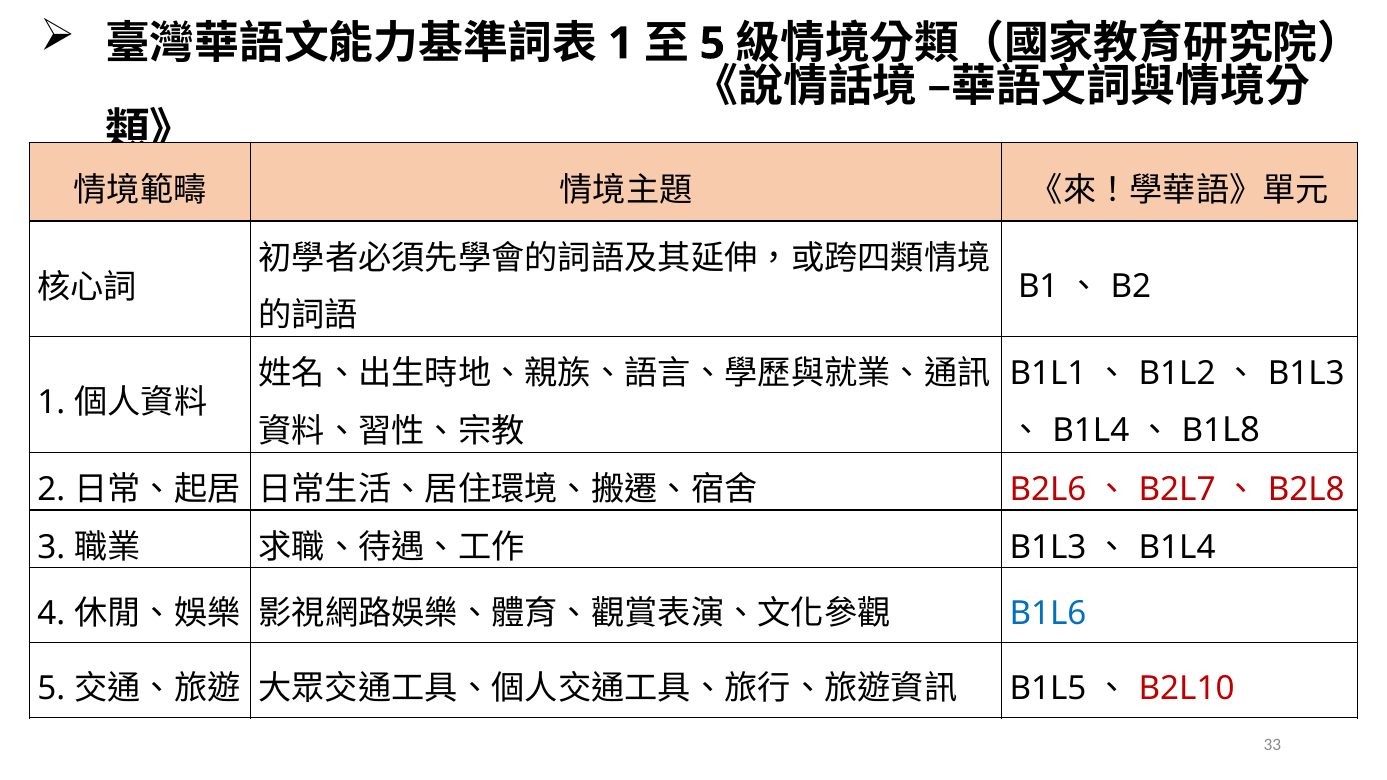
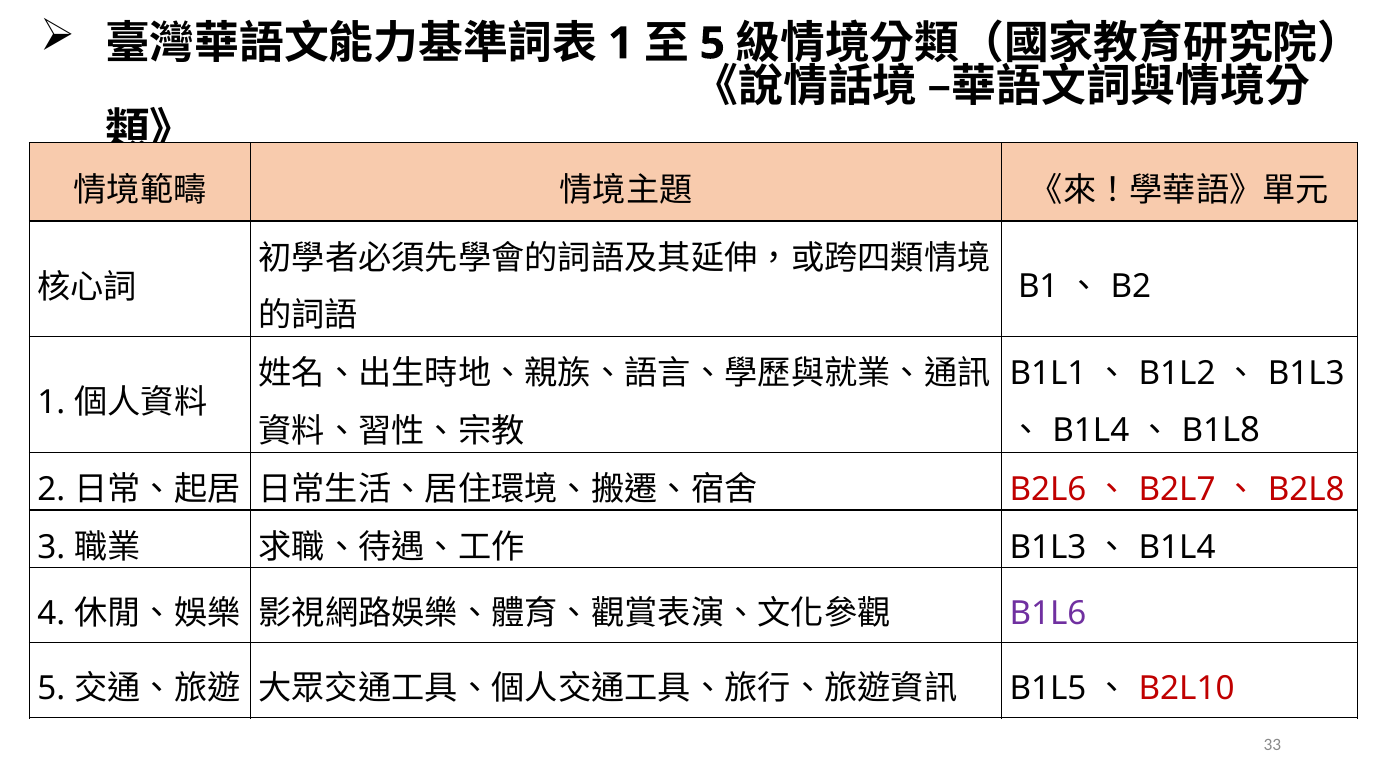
B1L6 colour: blue -> purple (1048, 614)
